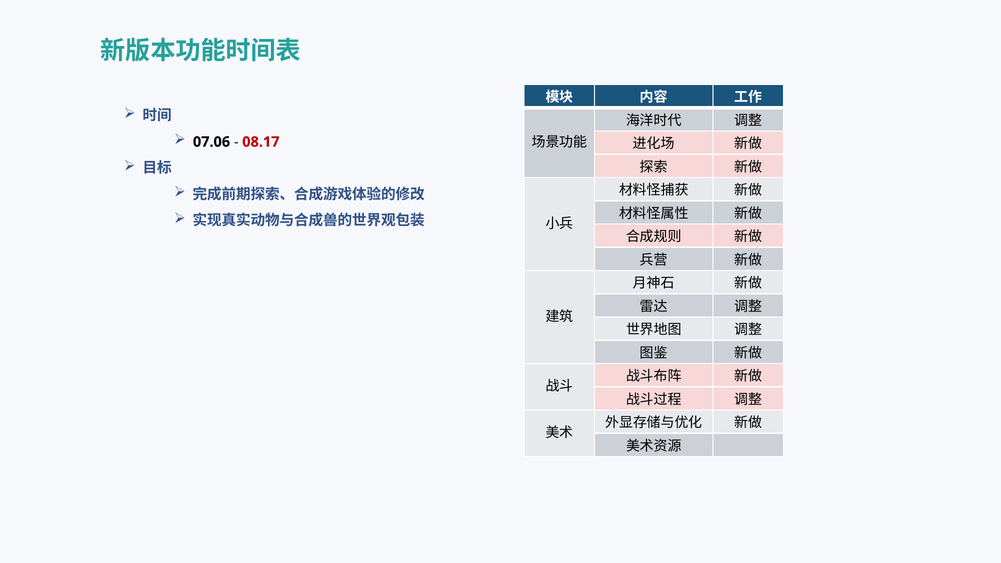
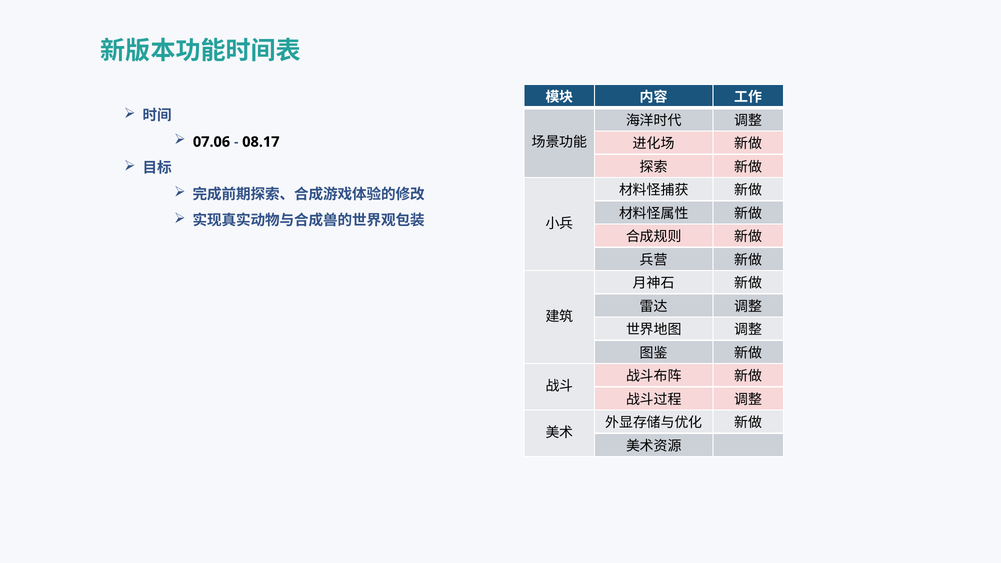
08.17 colour: red -> black (261, 142)
